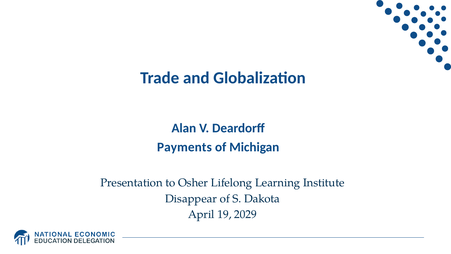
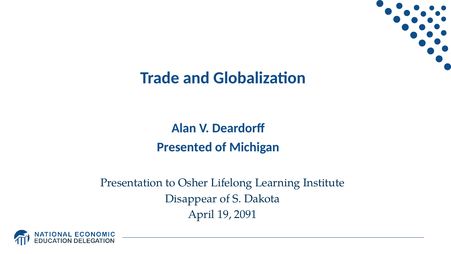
Payments: Payments -> Presented (185, 147)
2029: 2029 -> 2091 (246, 214)
